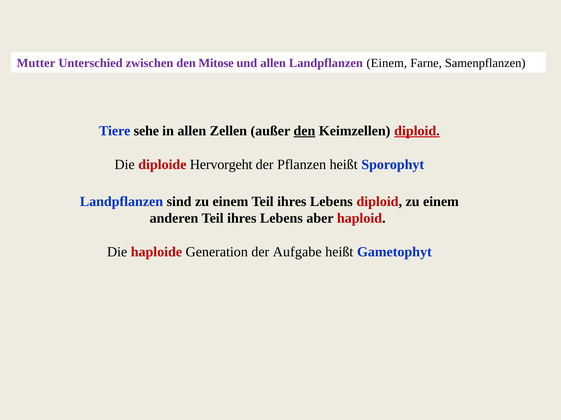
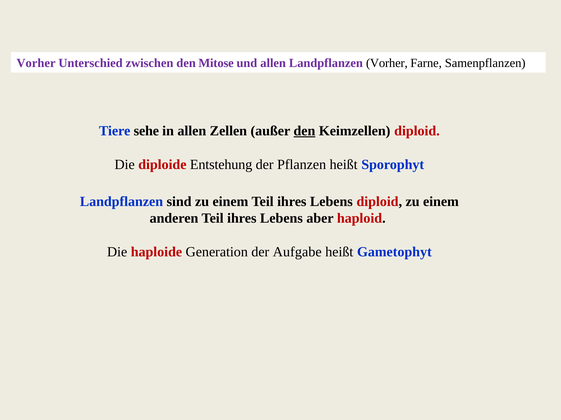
Mutter: Mutter -> Vorher (36, 63)
Landpflanzen Einem: Einem -> Vorher (387, 63)
diploid underline: present -> none (417, 131)
Hervorgeht: Hervorgeht -> Entstehung (221, 165)
